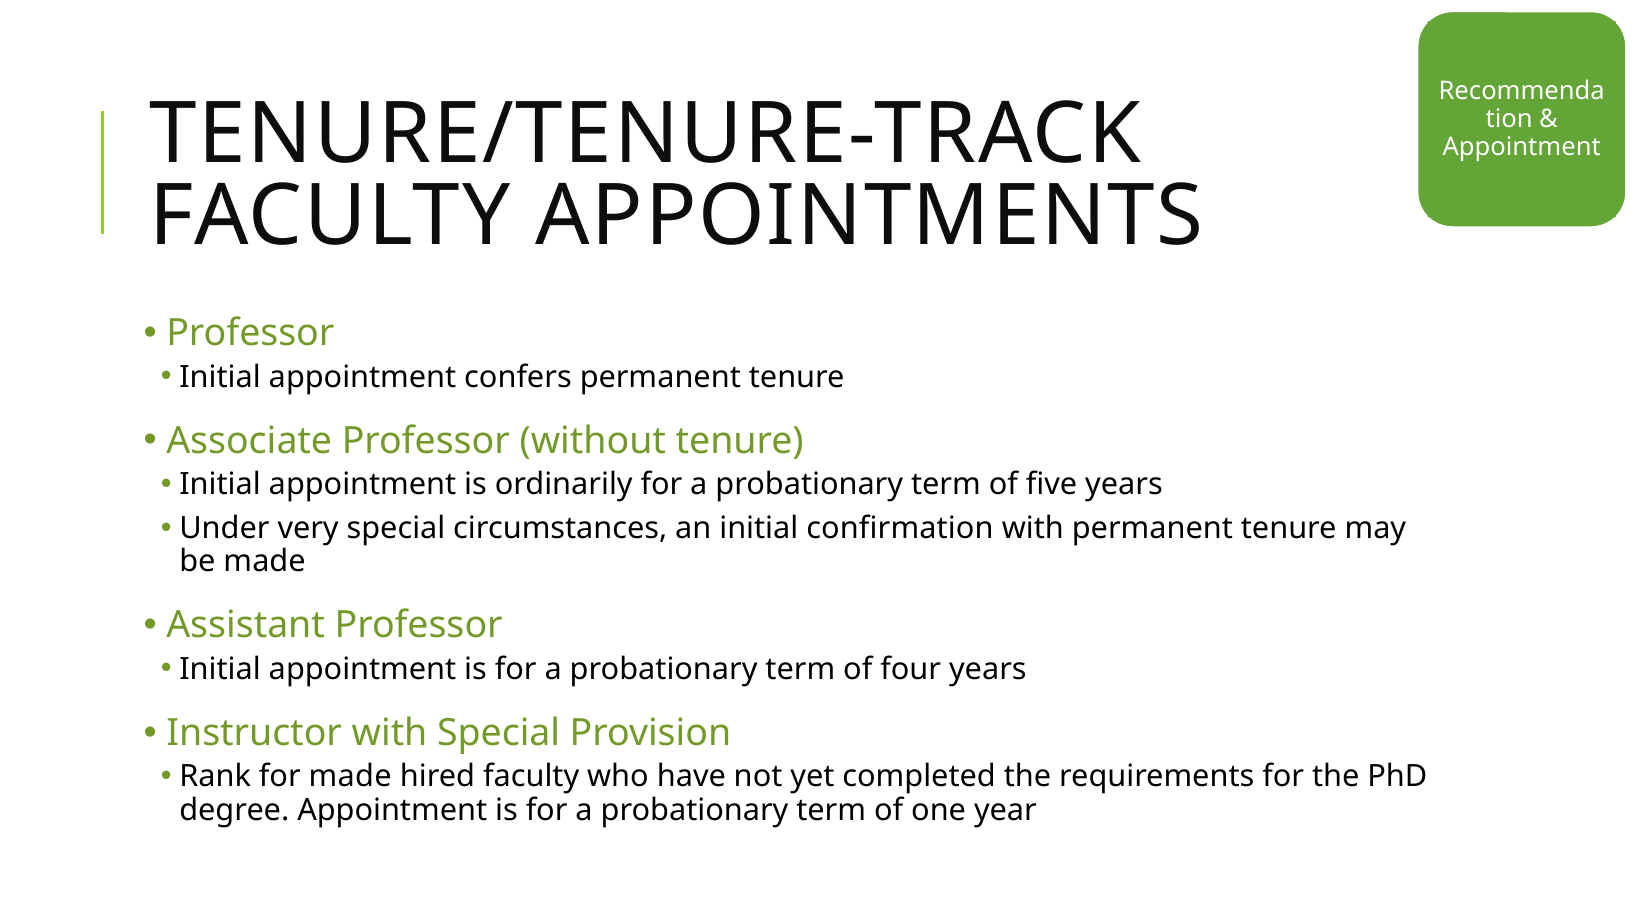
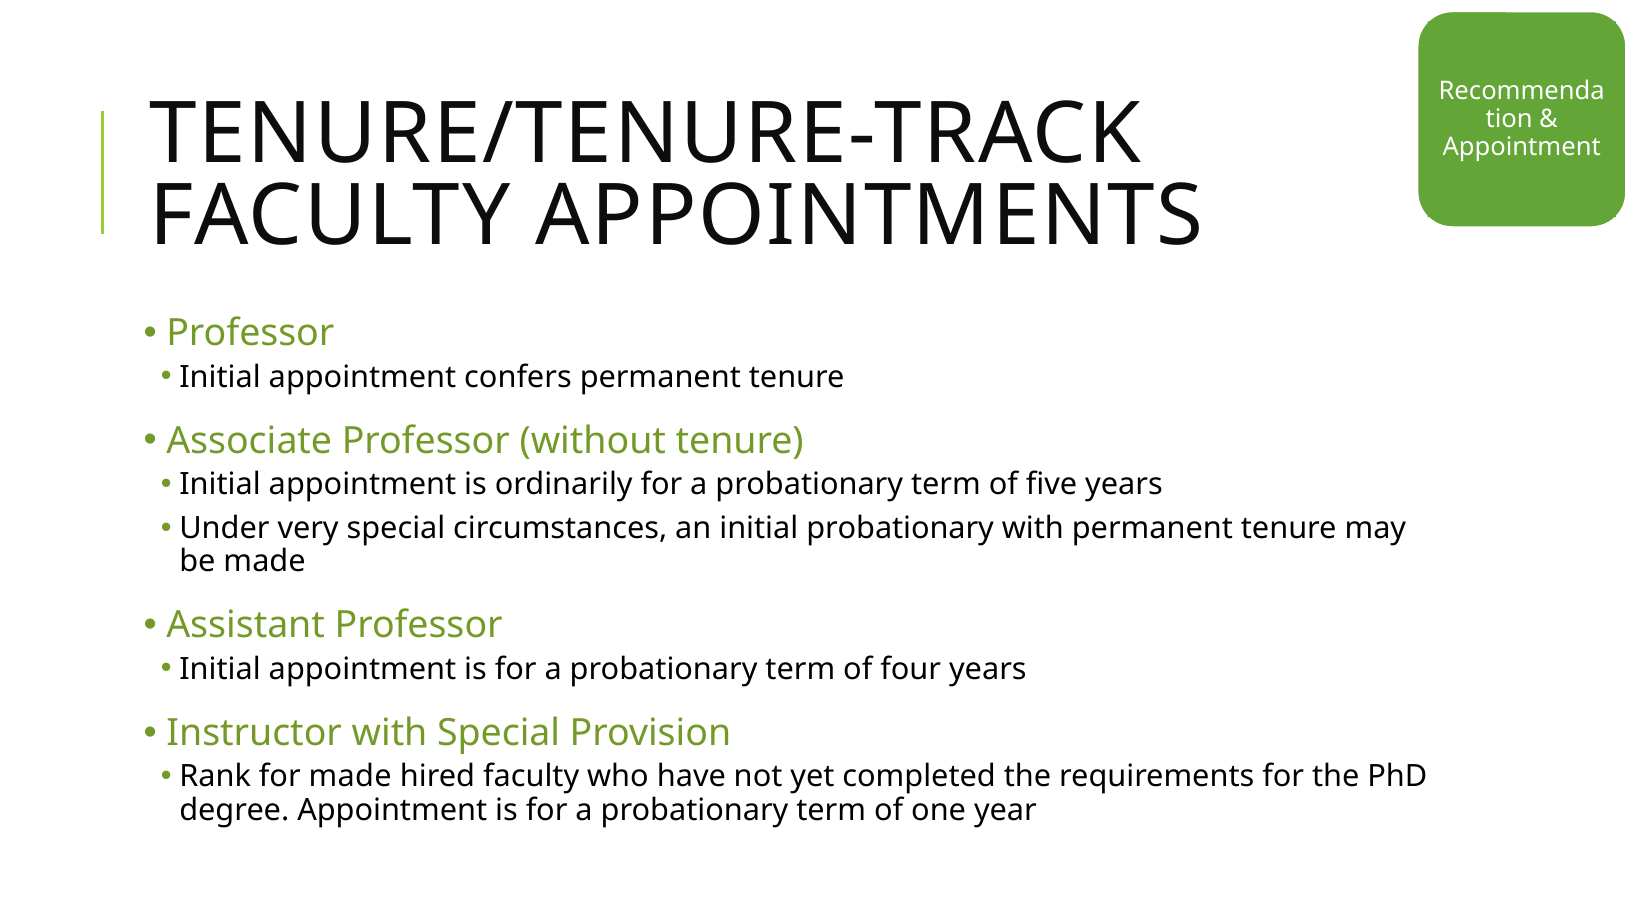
initial confirmation: confirmation -> probationary (900, 528)
